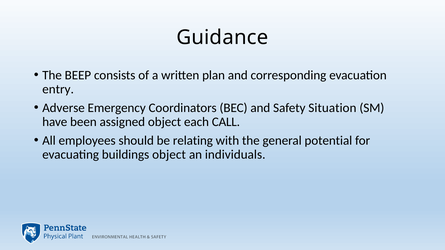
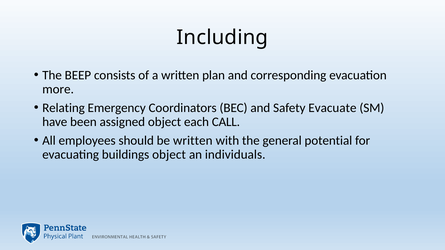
Guidance: Guidance -> Including (222, 37)
entry: entry -> more (58, 89)
Adverse: Adverse -> Relating (64, 108)
Situation: Situation -> Evacuate (332, 108)
be relating: relating -> written (193, 141)
